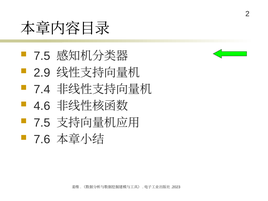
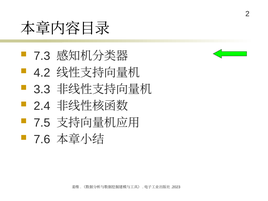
7.5: 7.5 -> 7.3 (42, 56)
2.9: 2.9 -> 4.2 (42, 73)
7.4: 7.4 -> 3.3 (42, 89)
4.6: 4.6 -> 2.4 (42, 106)
